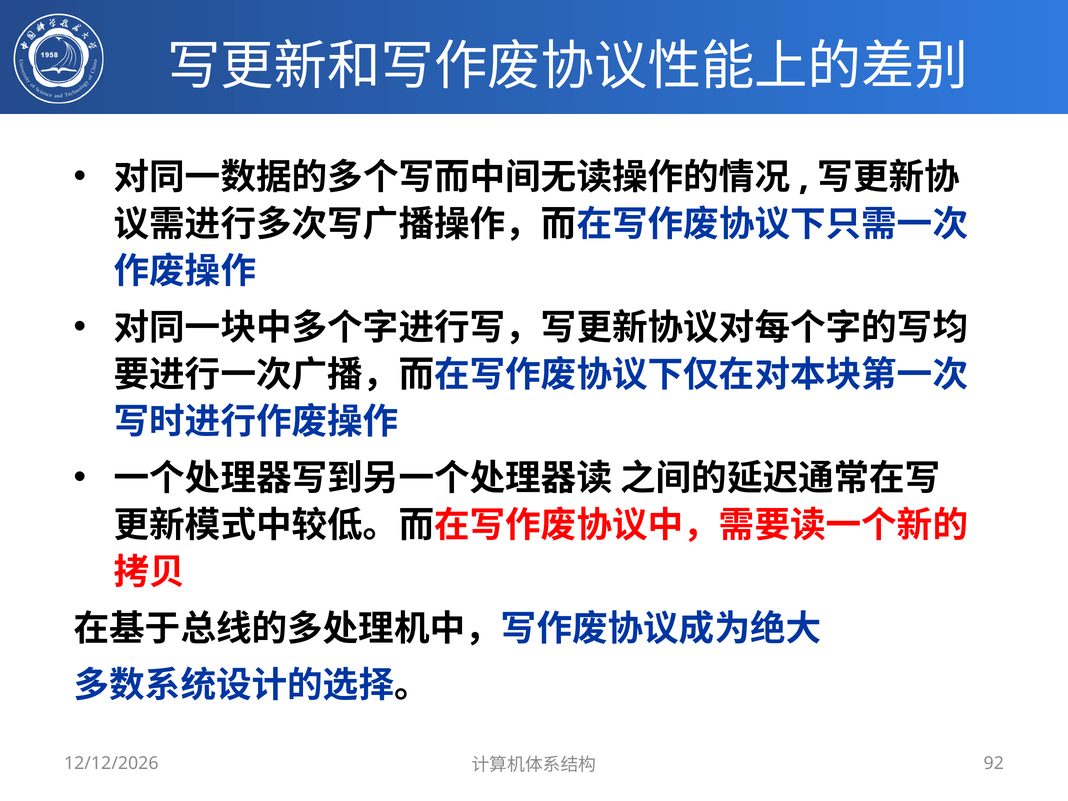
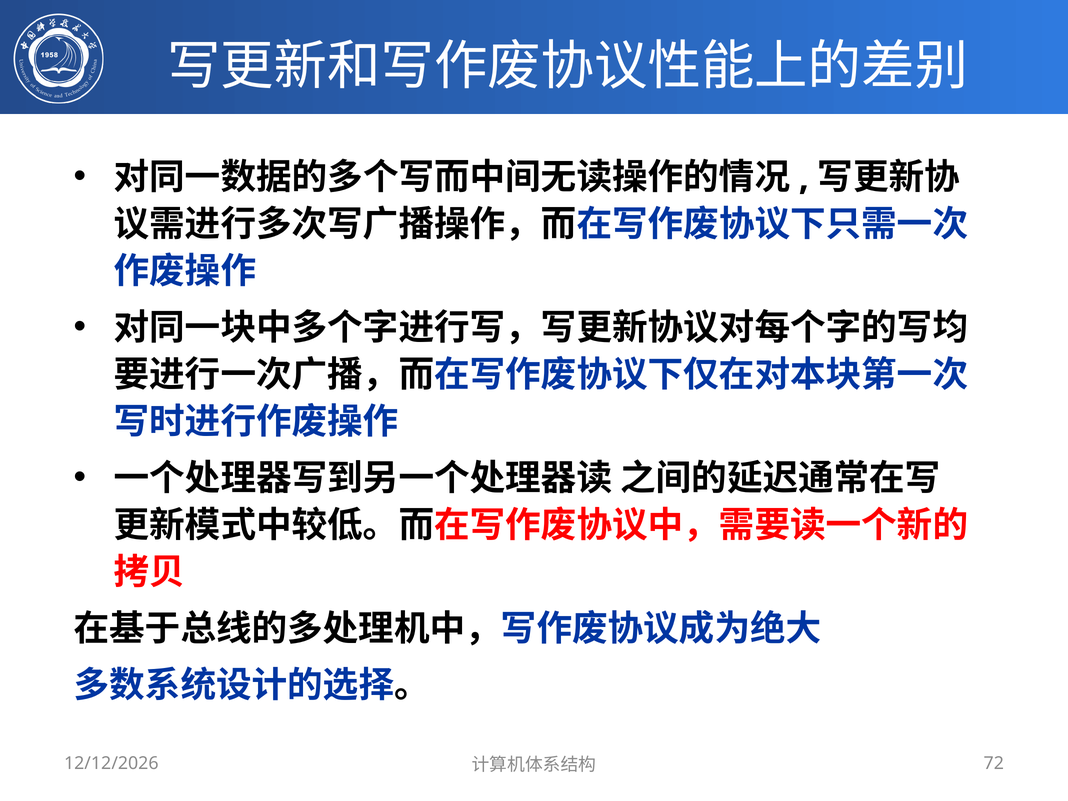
92: 92 -> 72 (994, 764)
